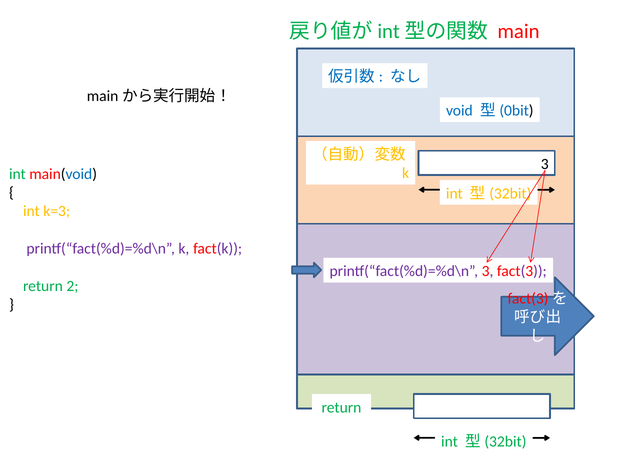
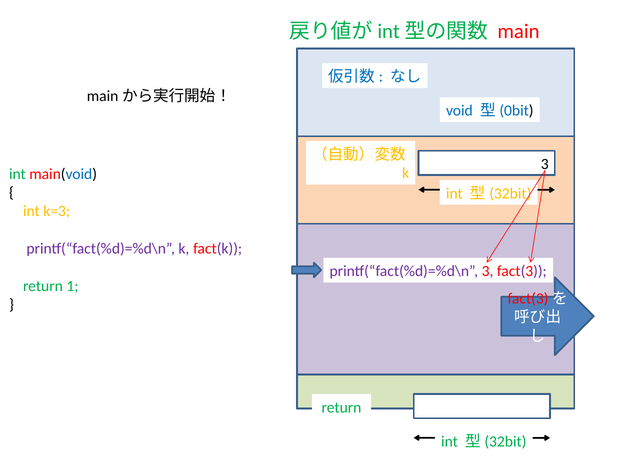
2: 2 -> 1 (72, 286)
